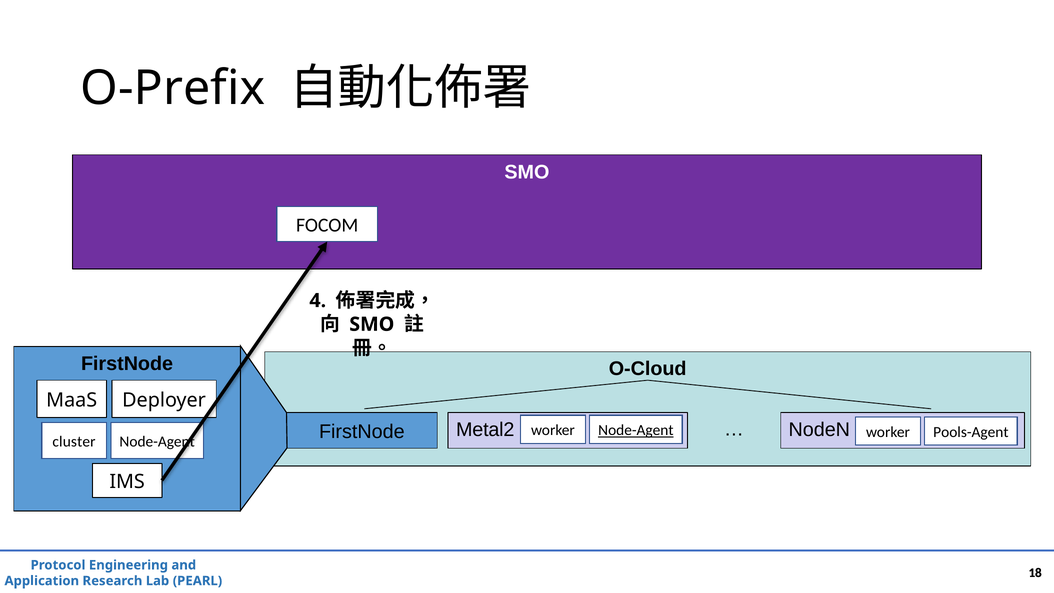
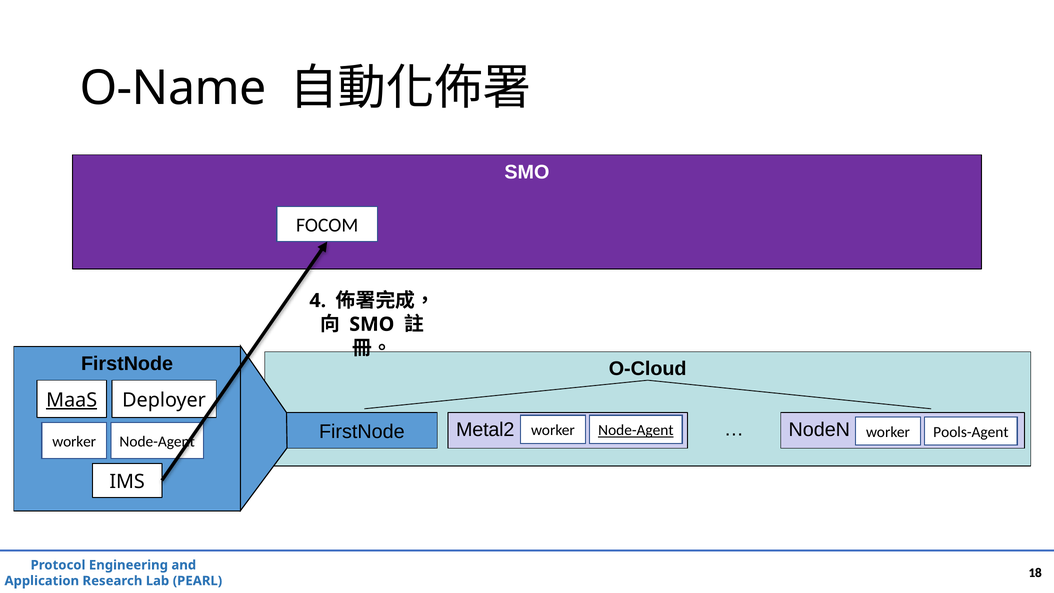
O-Prefix: O-Prefix -> O-Name (173, 89)
MaaS underline: none -> present (72, 400)
cluster: cluster -> worker (74, 441)
